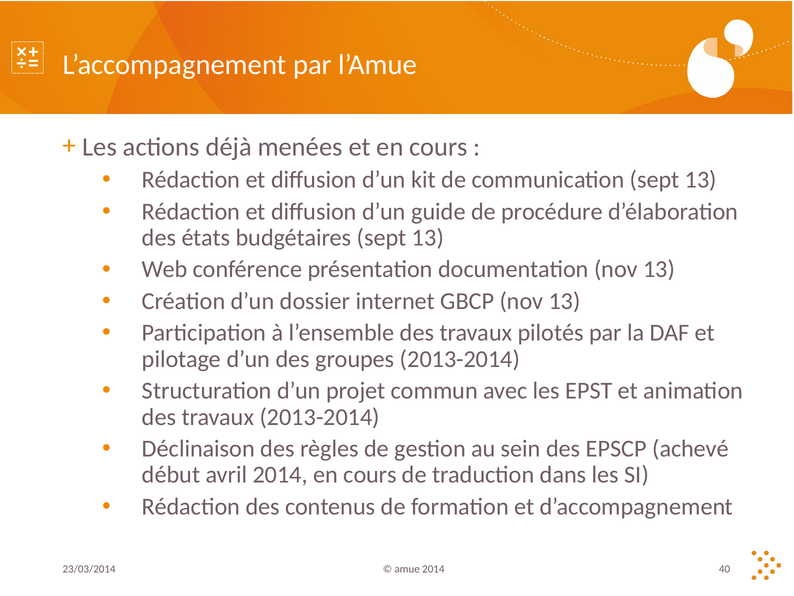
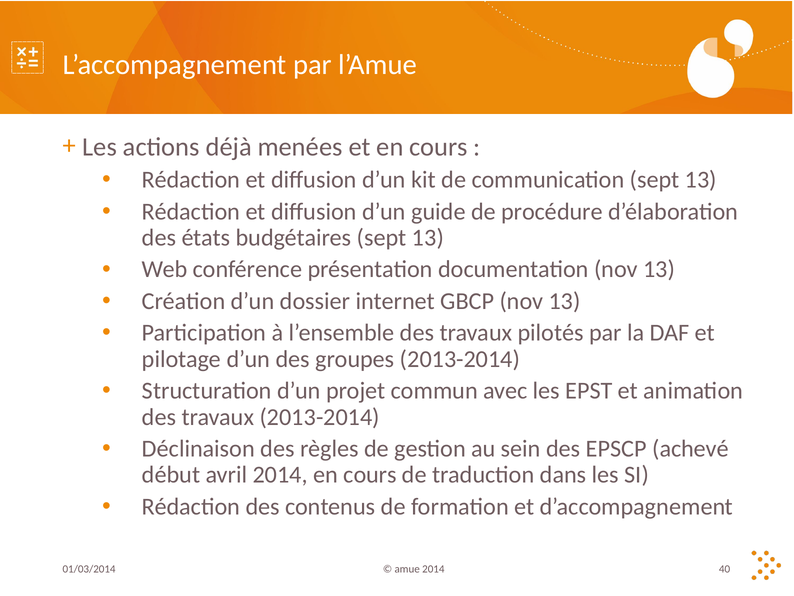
23/03/2014: 23/03/2014 -> 01/03/2014 (89, 569)
